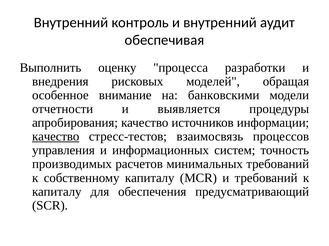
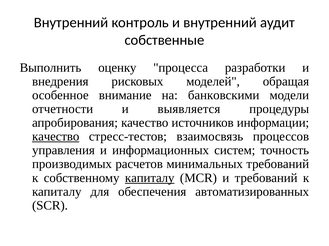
обеспечивая: обеспечивая -> собственные (164, 40)
капиталу underline: none -> present (150, 178)
предусматривающий: предусматривающий -> автоматизированных (252, 192)
